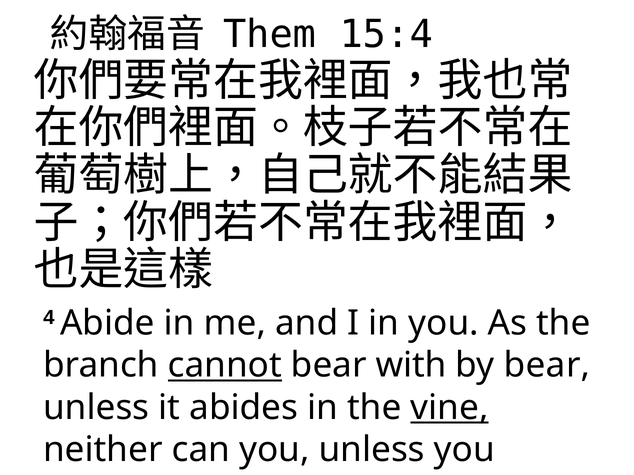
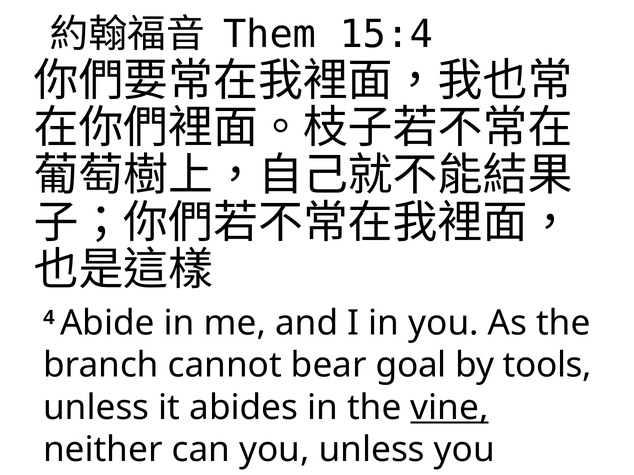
cannot underline: present -> none (225, 366)
with: with -> goal (411, 366)
by bear: bear -> tools (547, 366)
